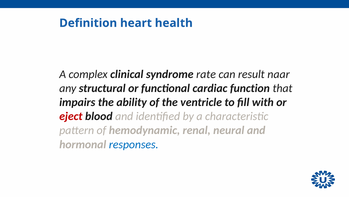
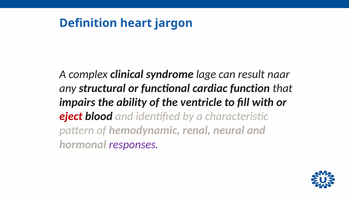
health: health -> jargon (174, 23)
rate: rate -> lage (206, 74)
responses colour: blue -> purple (134, 144)
